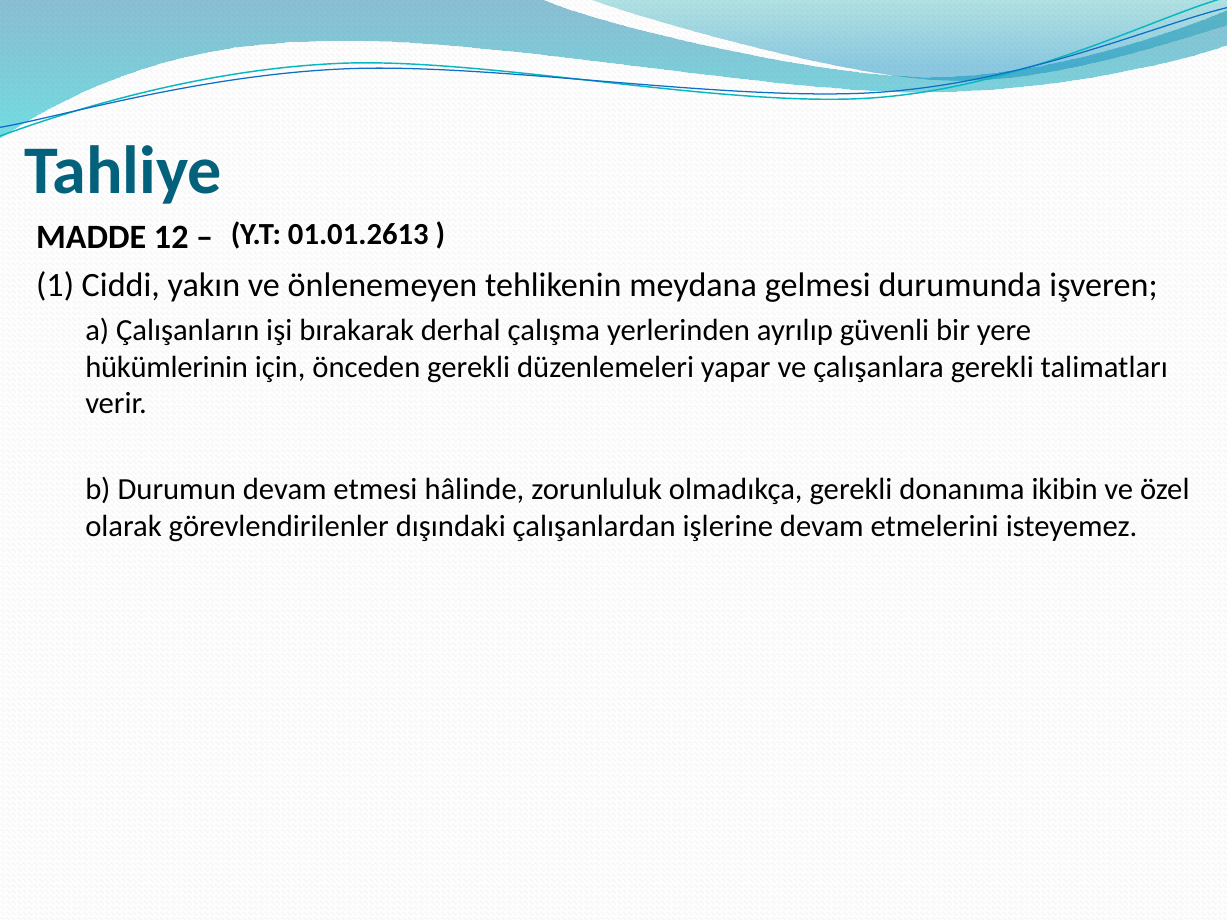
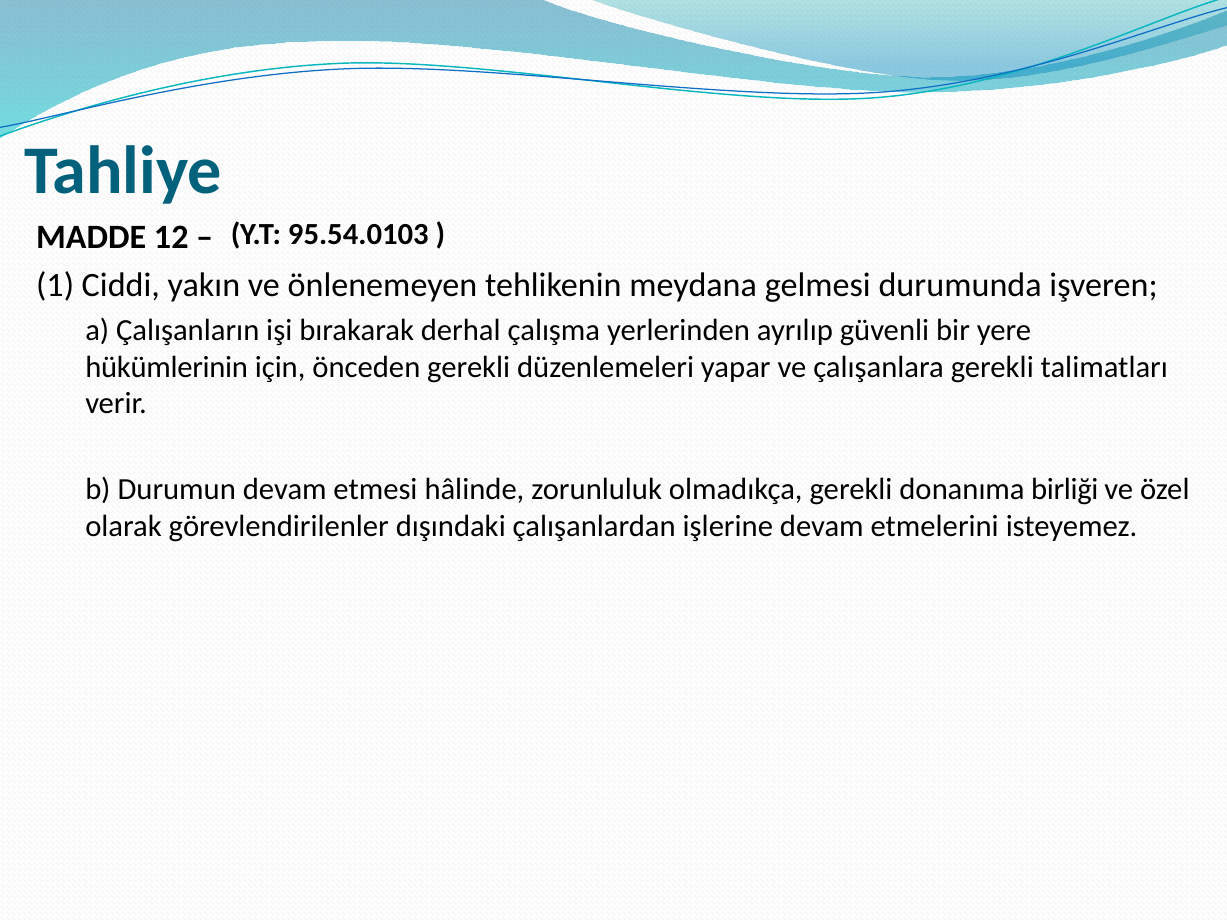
01.01.2613: 01.01.2613 -> 95.54.0103 (358, 234)
ikibin: ikibin -> birliği (1065, 490)
